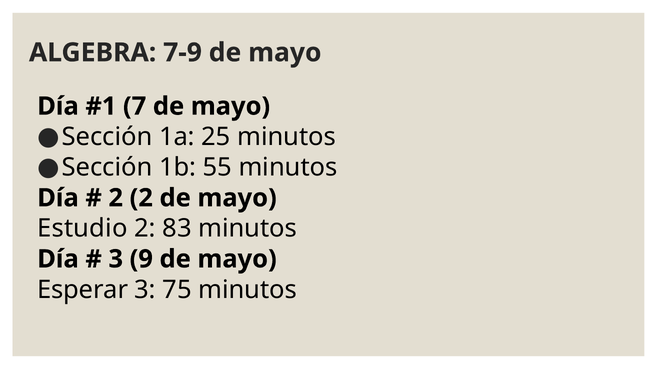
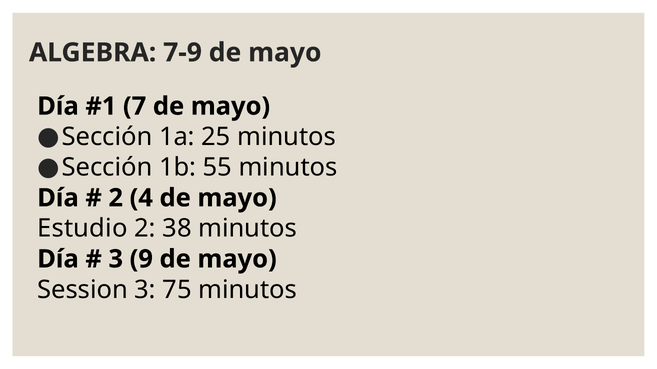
2 2: 2 -> 4 (141, 198)
83: 83 -> 38 (177, 229)
Esperar: Esperar -> Session (83, 290)
